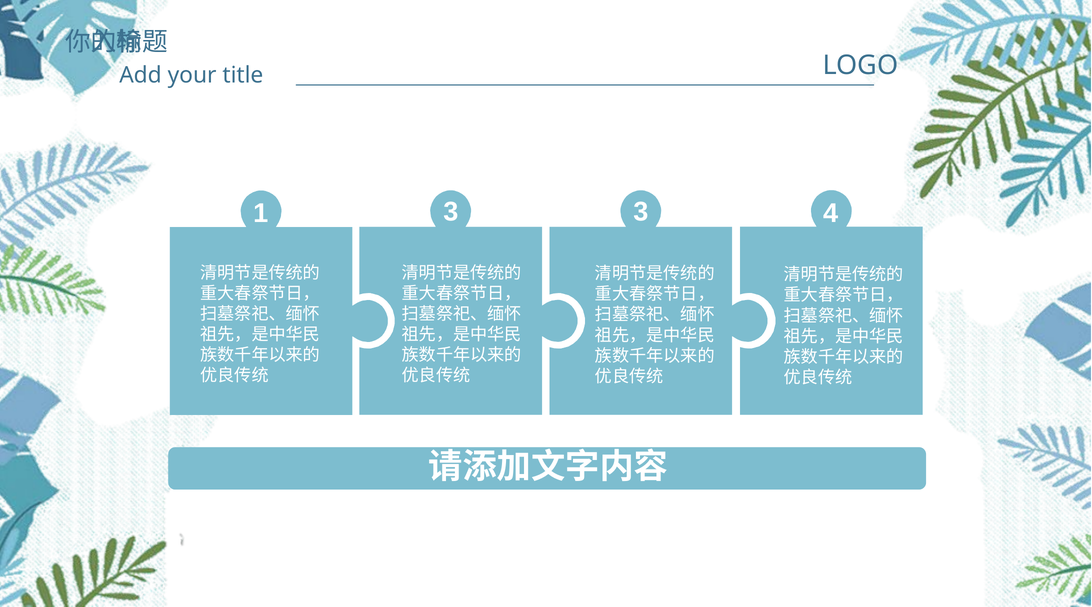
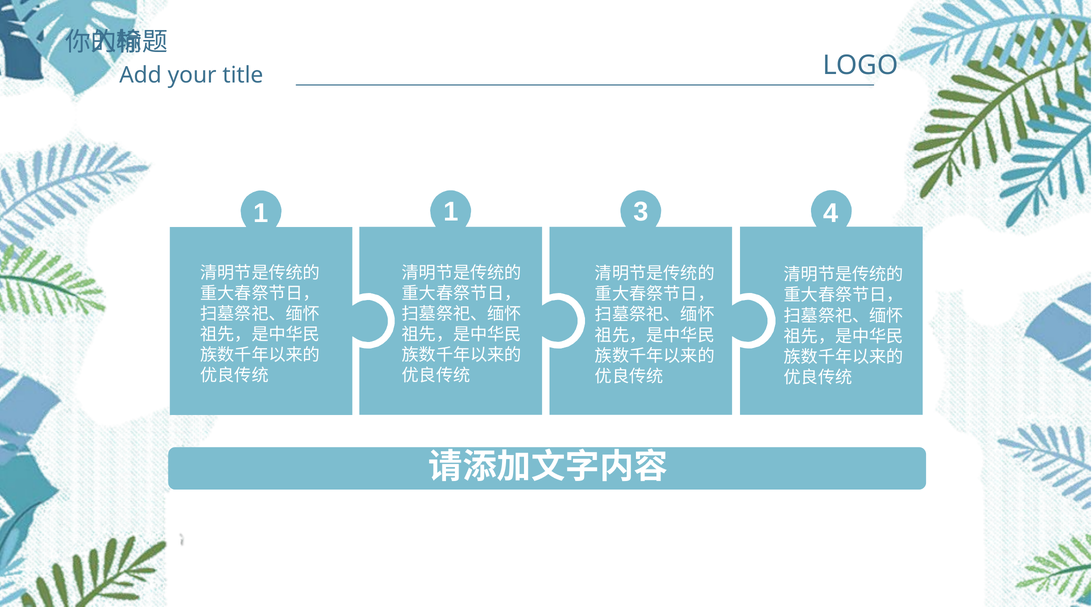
1 3: 3 -> 1 (451, 212)
